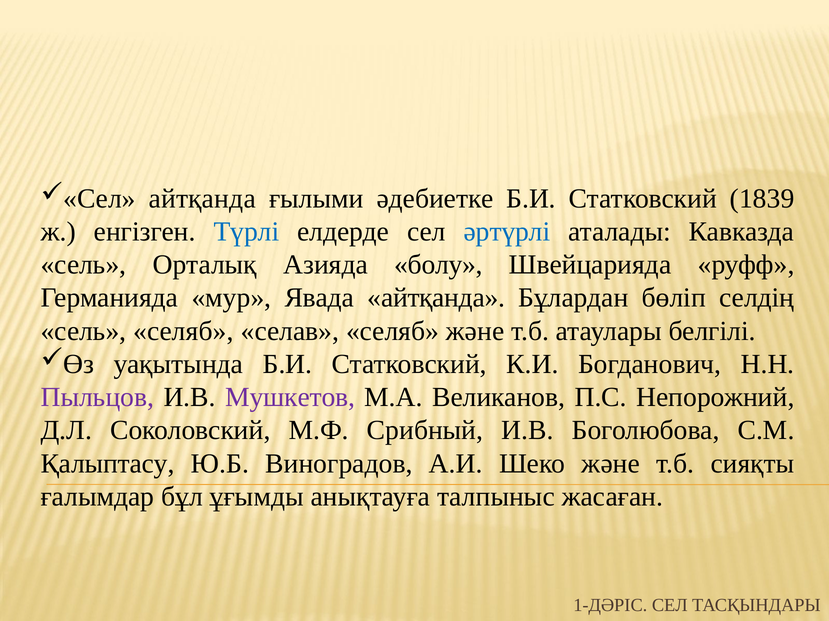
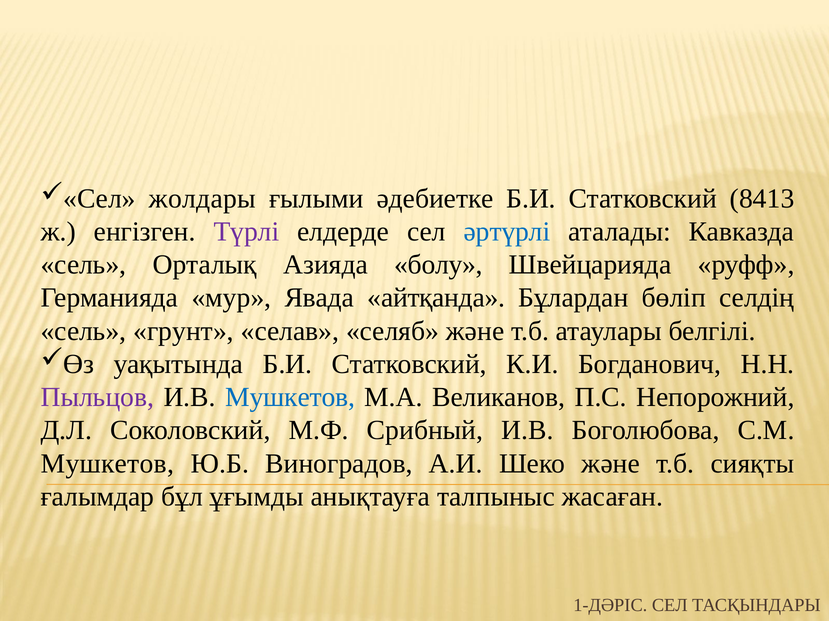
айтқанда: айтқанда -> жолдары (202, 199)
1839: 1839 -> 8413 (762, 199)
Түрлі colour: blue -> purple (246, 232)
сель селяб: селяб -> грунт (183, 331)
Мушкетов colour: purple -> blue (290, 398)
Қалыптасу: Қалыптасу -> Мушкетов (107, 464)
